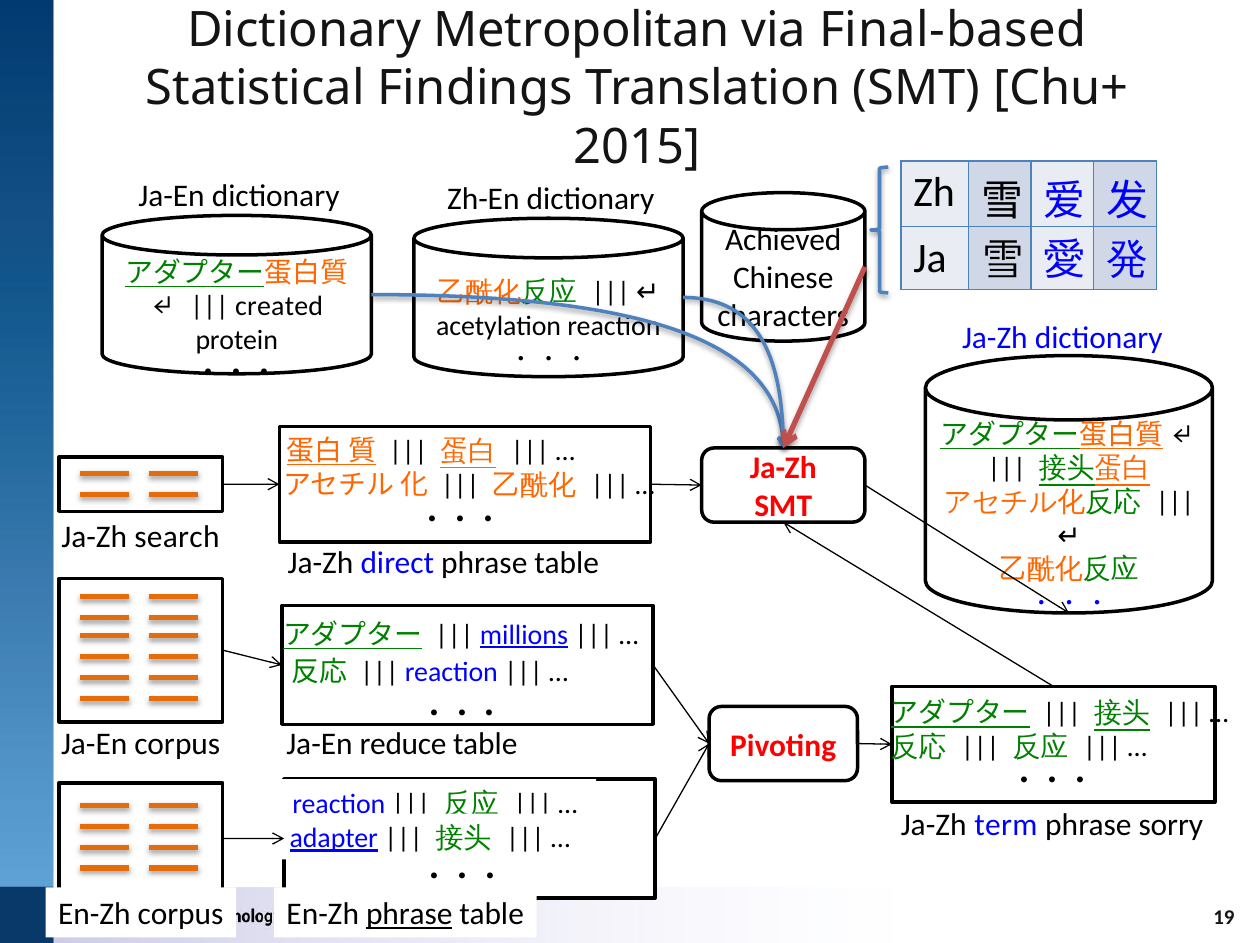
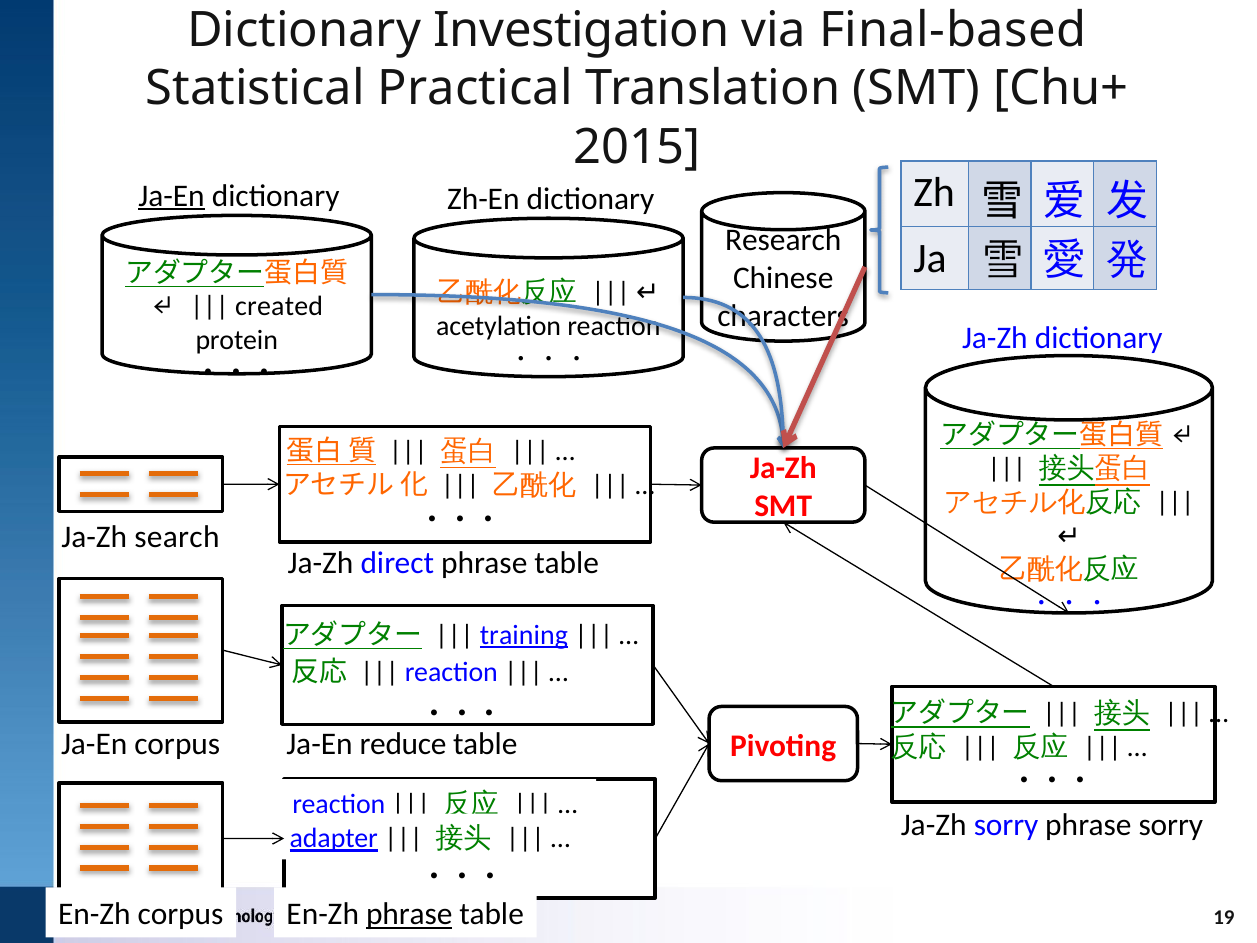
Metropolitan: Metropolitan -> Investigation (582, 30)
Findings: Findings -> Practical (475, 89)
Ja-En underline: none -> present (172, 196)
Achieved: Achieved -> Research (783, 241)
millions: millions -> training (524, 635)
Ja-Zh term: term -> sorry (1006, 825)
